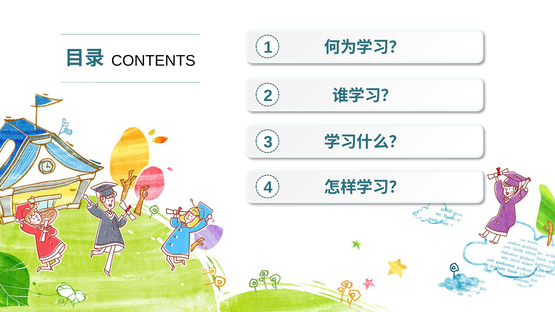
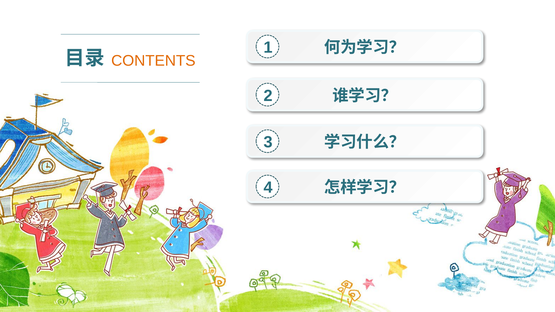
CONTENTS colour: black -> orange (153, 61)
